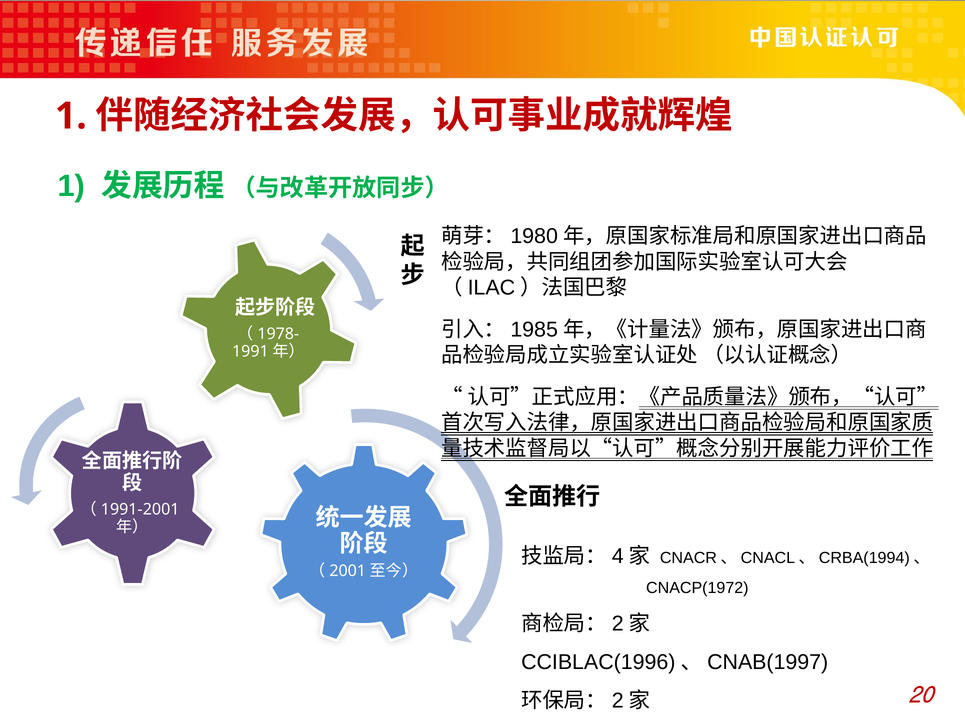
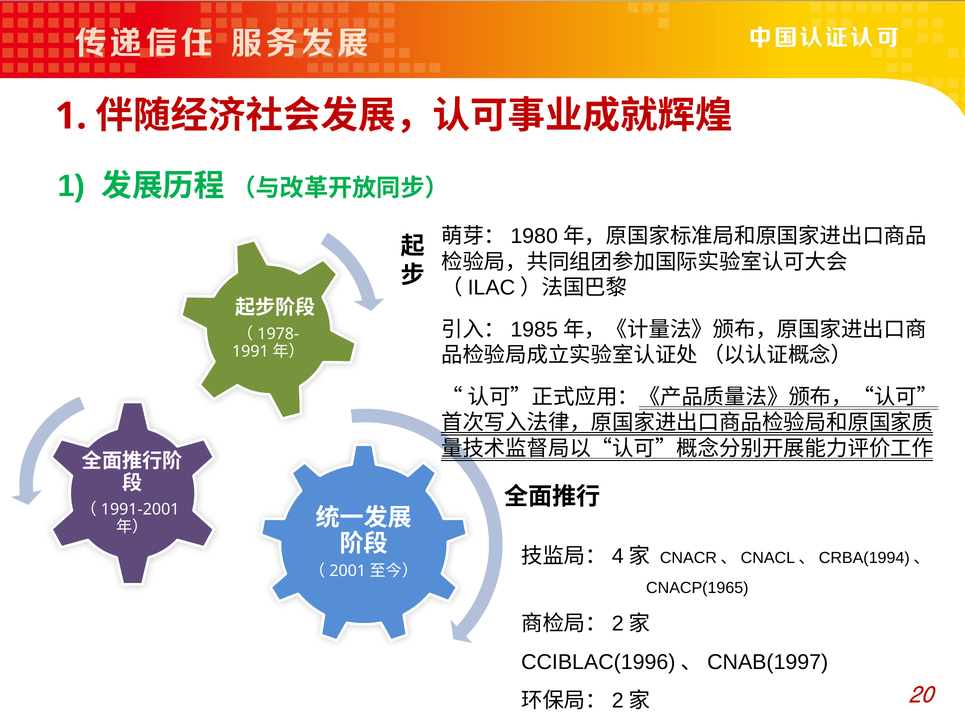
CNACP(1972: CNACP(1972 -> CNACP(1965 (697, 588)
